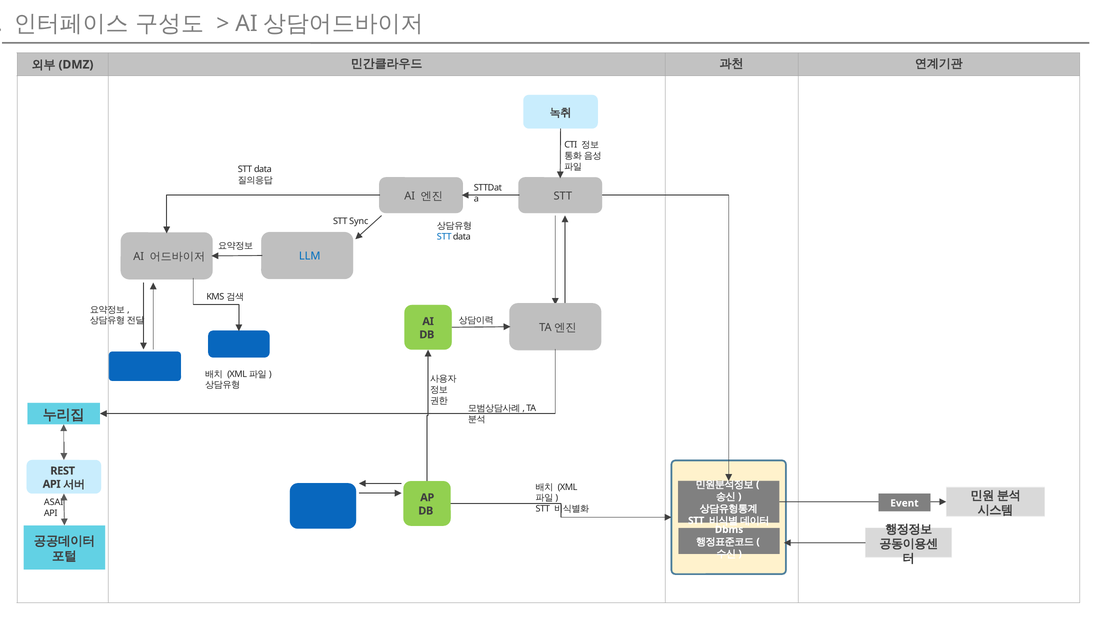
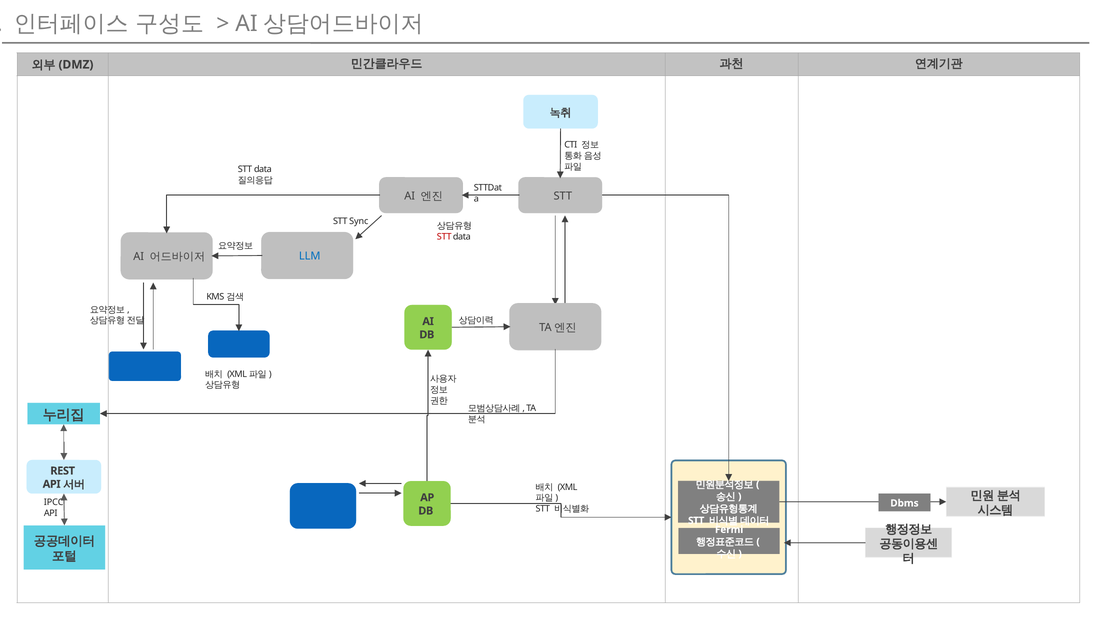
STT colour: blue -> red (444, 237)
ASAI: ASAI -> IPCC (54, 503)
Event: Event -> Dbms (904, 503)
Dbms: Dbms -> Fermi (729, 530)
